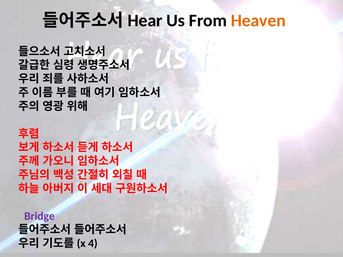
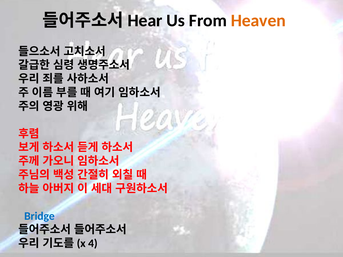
Bridge colour: purple -> blue (39, 216)
